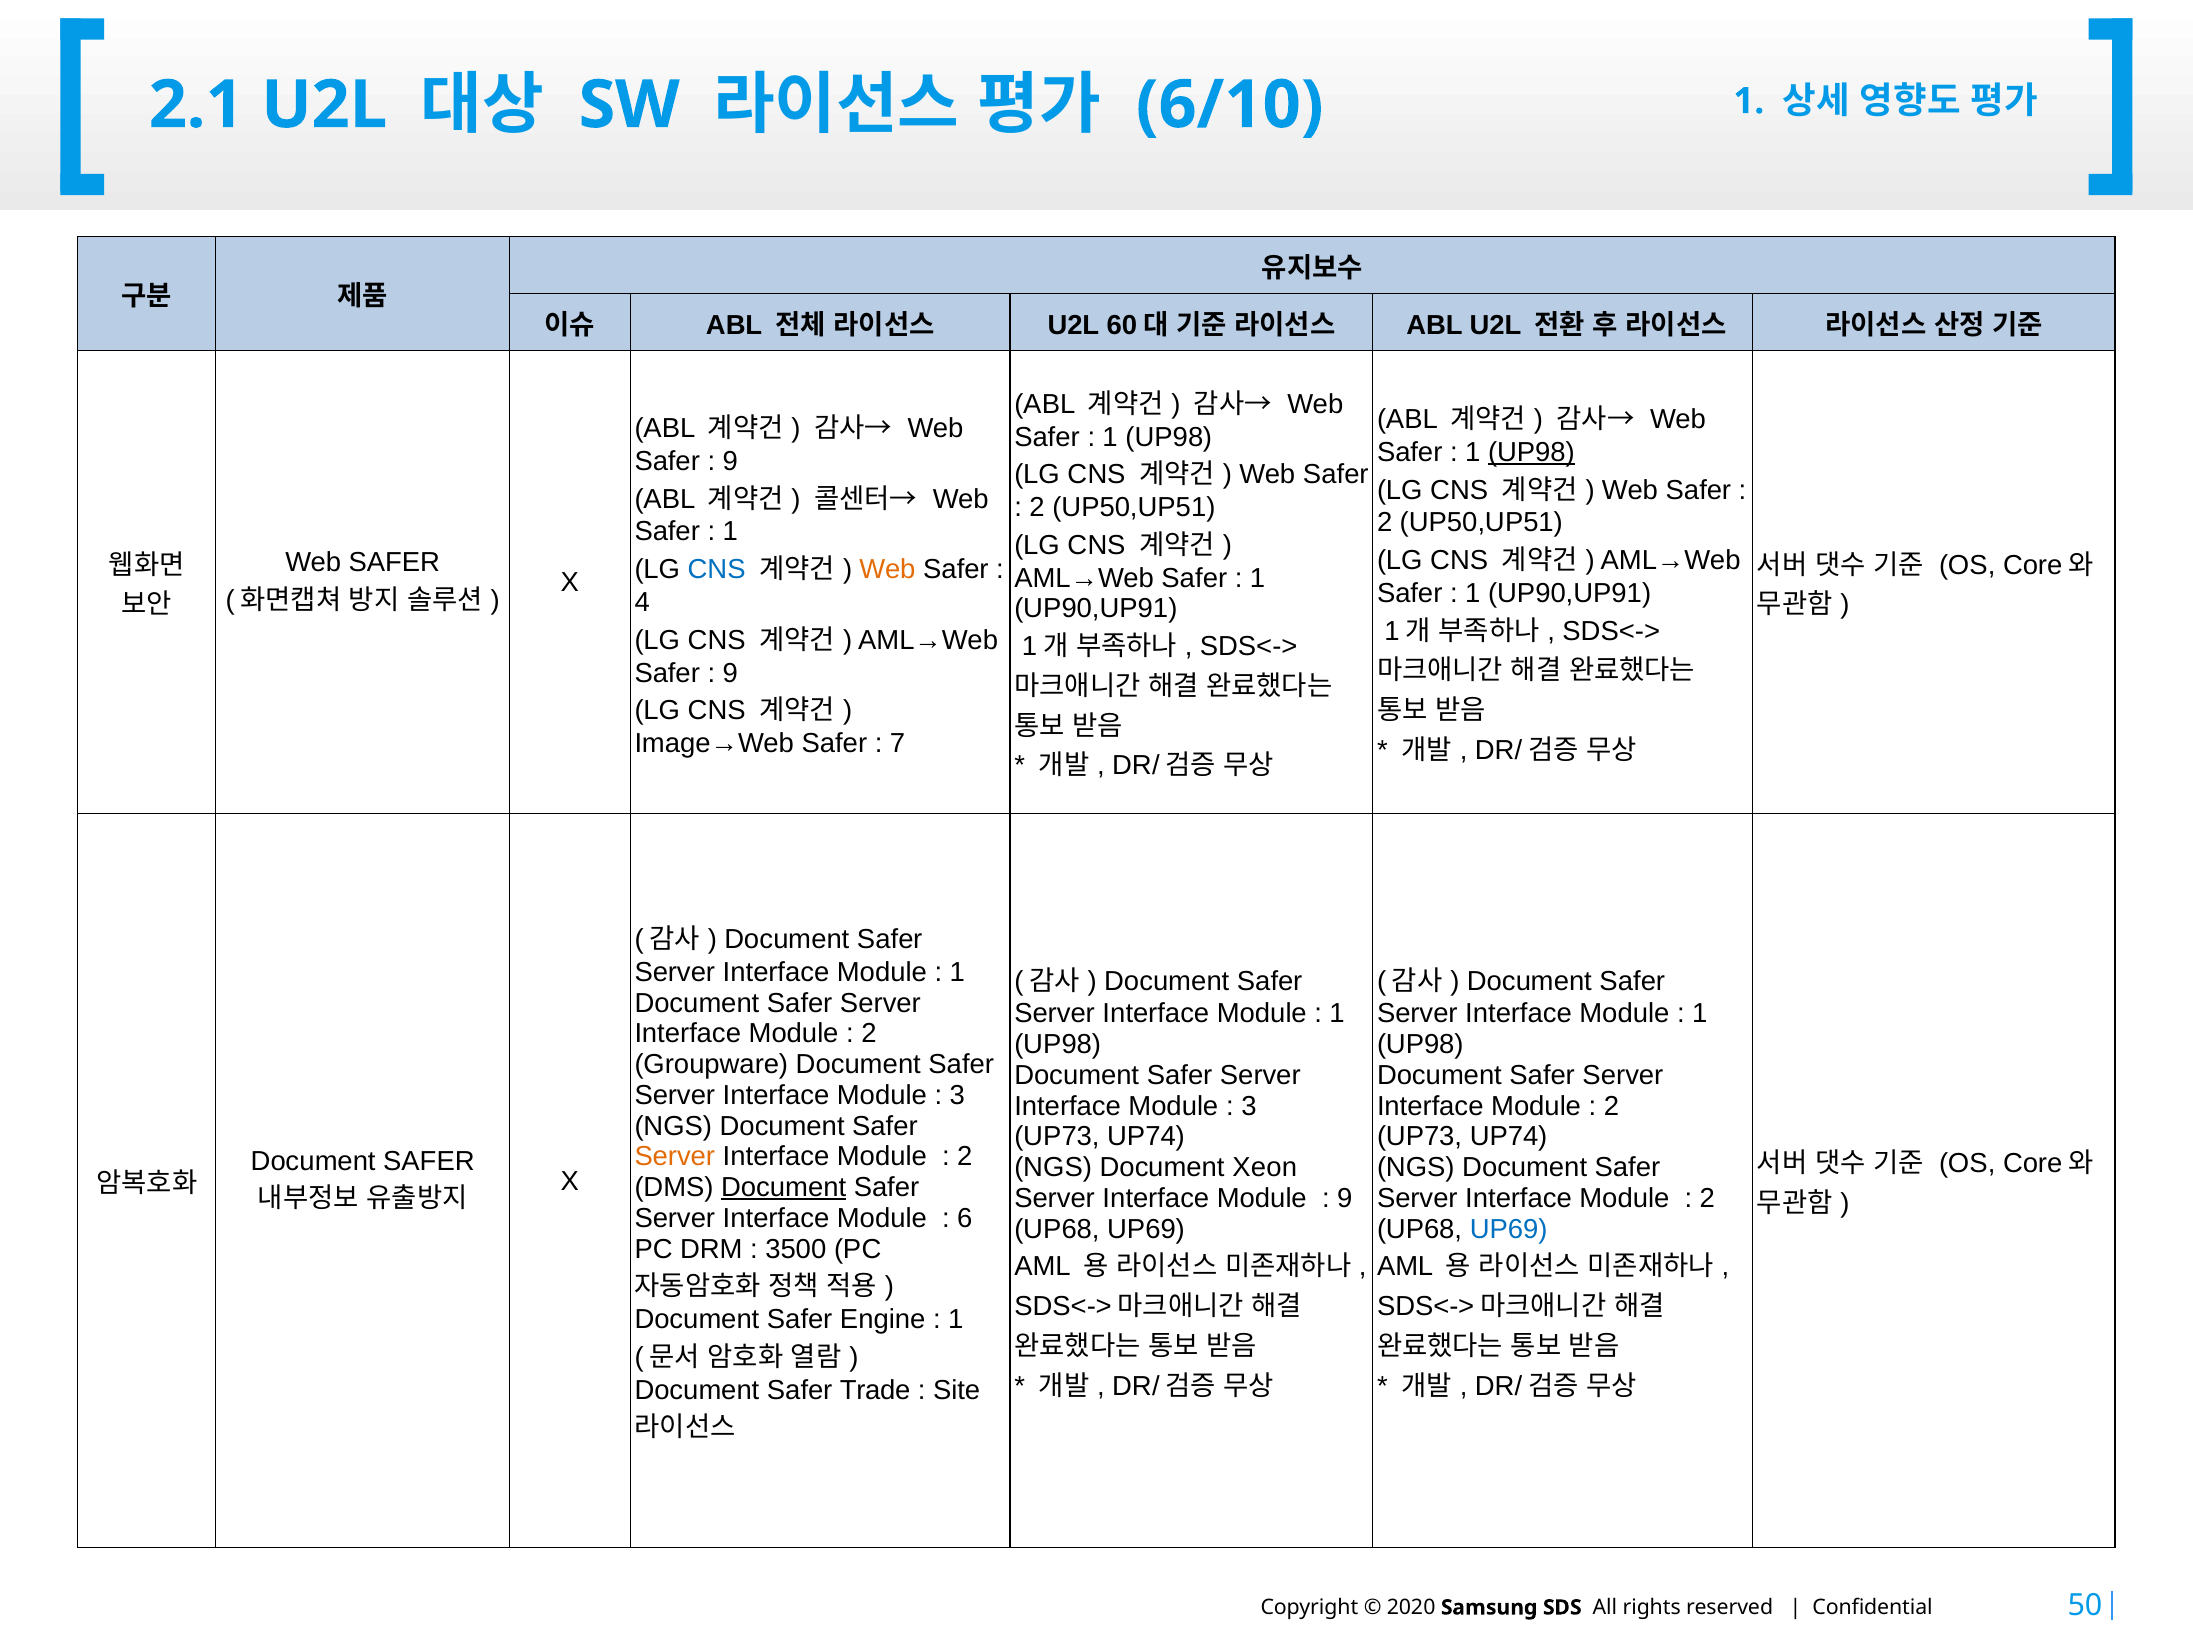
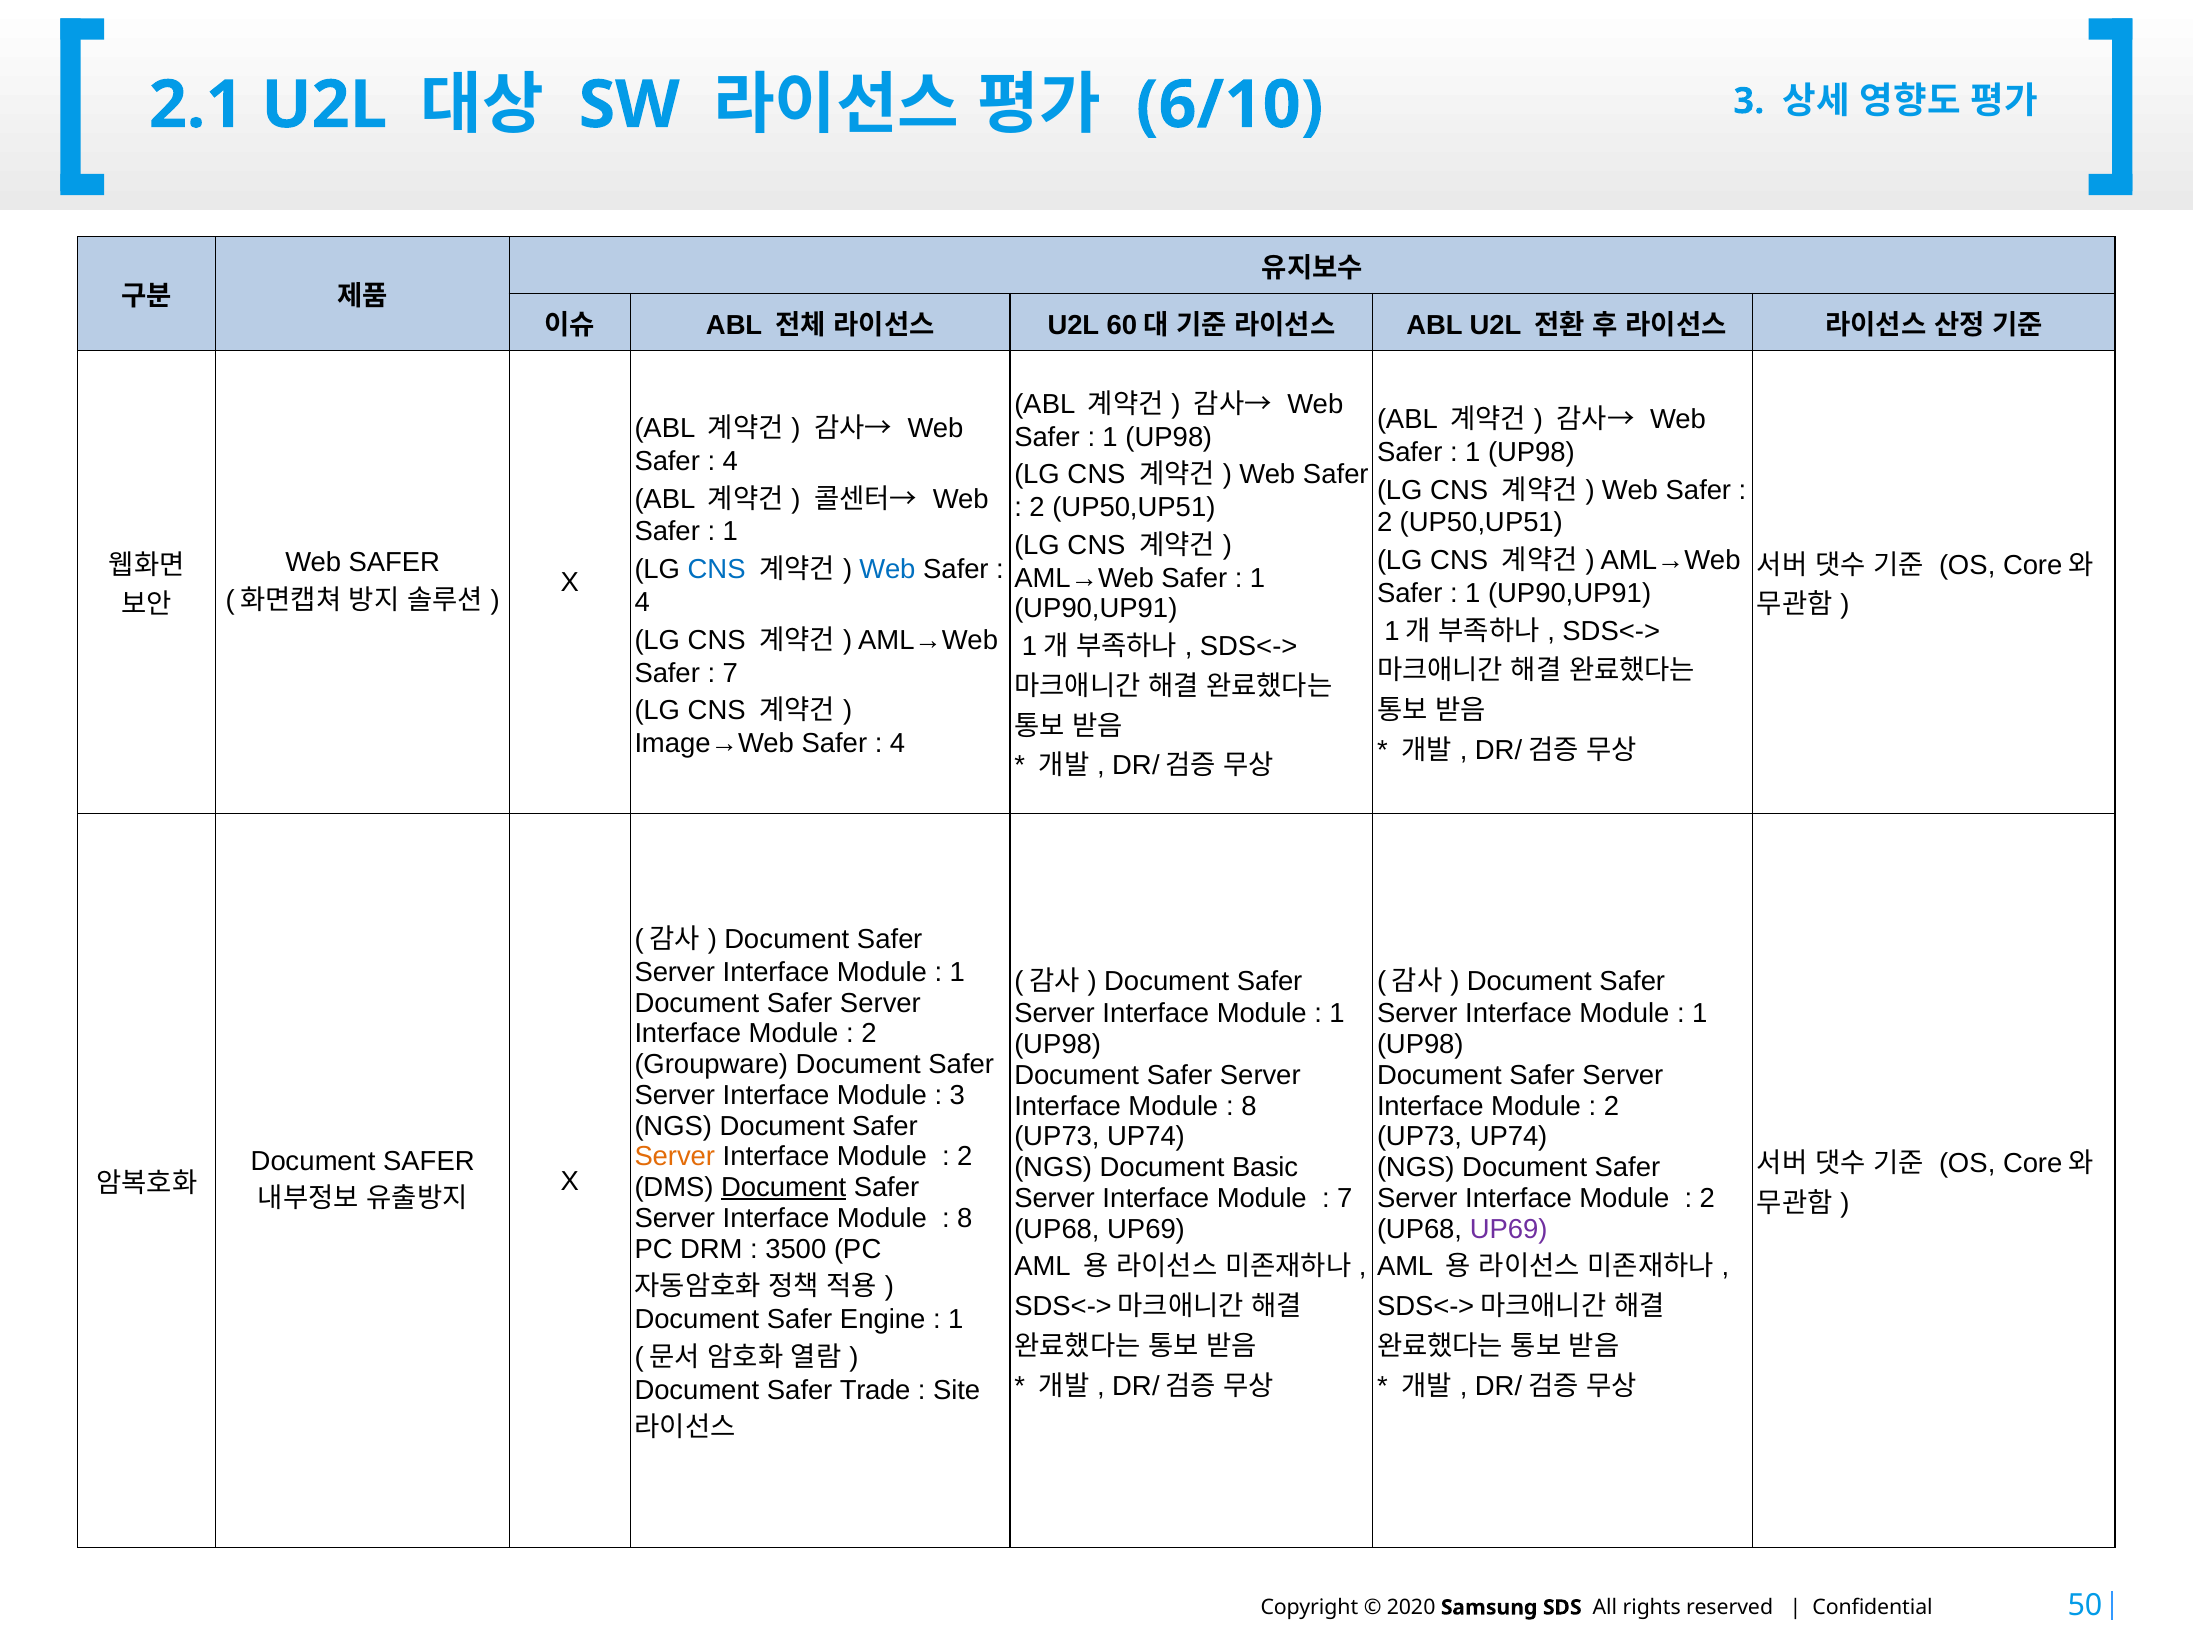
6/10 1: 1 -> 3 (1749, 101)
UP98 underline: present -> none (1531, 452)
9: 9 -> 4 (730, 461)
Web colour: orange -> blue (887, 569)
9: 9 -> 7 (730, 673)
7: 7 -> 4 (897, 743)
3: 3 -> 8 (1249, 1106)
Xeon: Xeon -> Basic (1265, 1167)
9: 9 -> 7 (1345, 1198)
6: 6 -> 8 (965, 1218)
UP69 colour: blue -> purple (1509, 1229)
